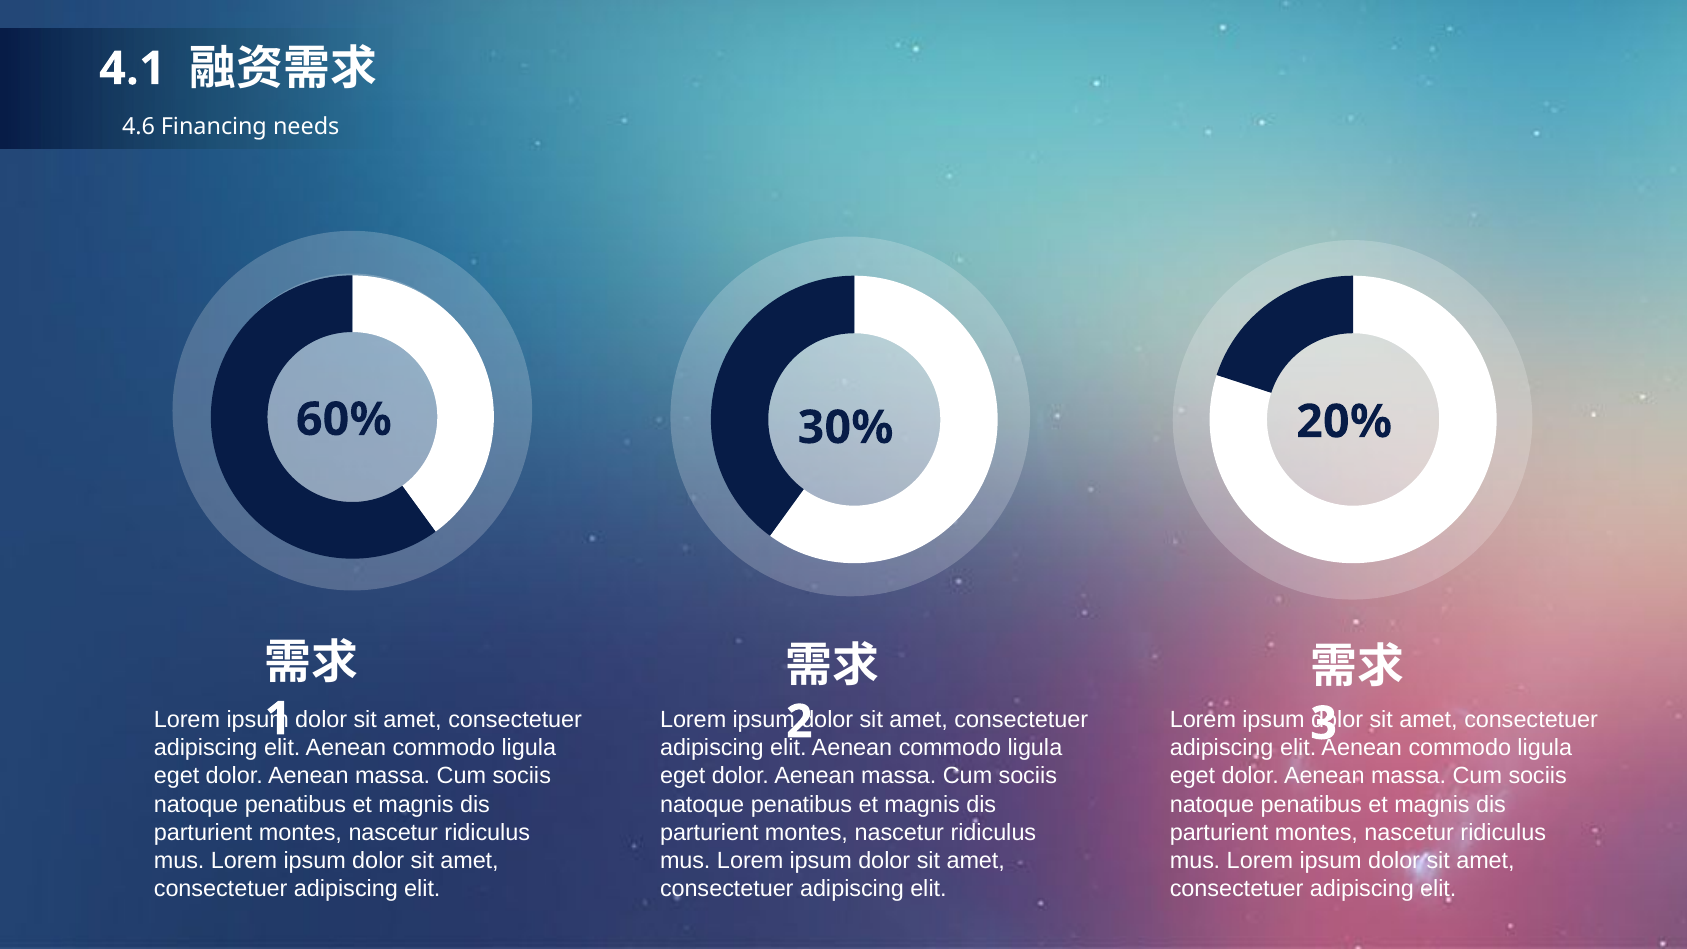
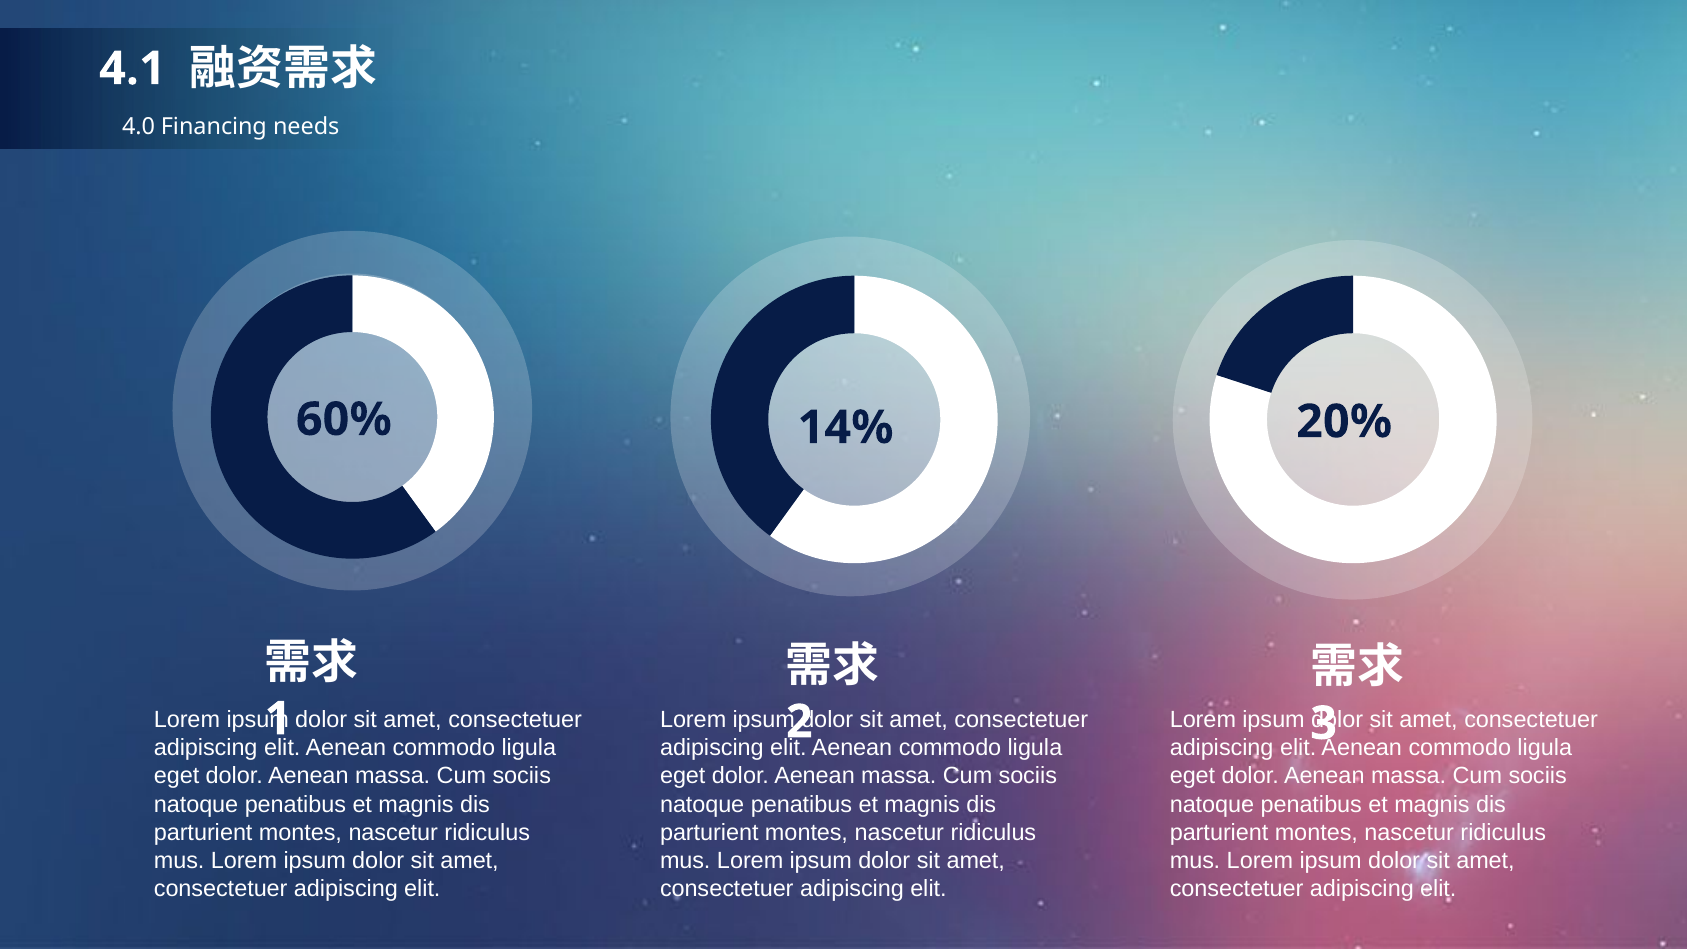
4.6: 4.6 -> 4.0 (139, 127)
30%: 30% -> 14% (846, 428)
